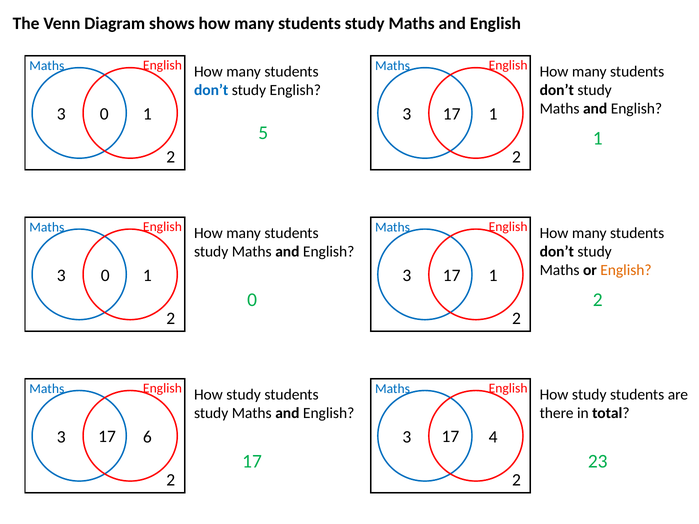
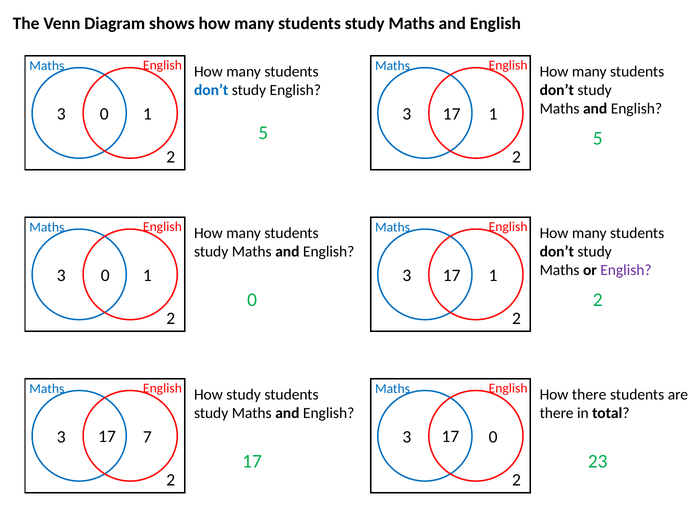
5 1: 1 -> 5 (598, 138)
English colour: orange -> purple (626, 270)
study: study -> there (589, 395)
6: 6 -> 7 (147, 437)
3 4: 4 -> 0 (493, 437)
